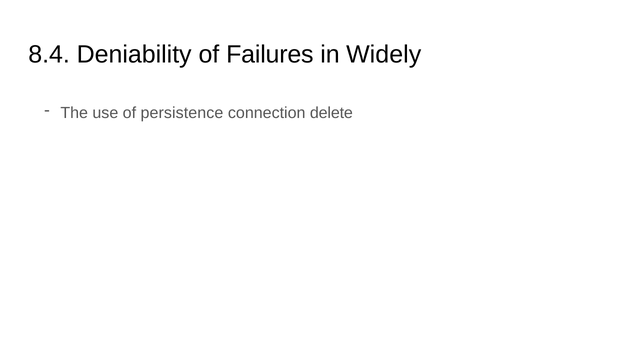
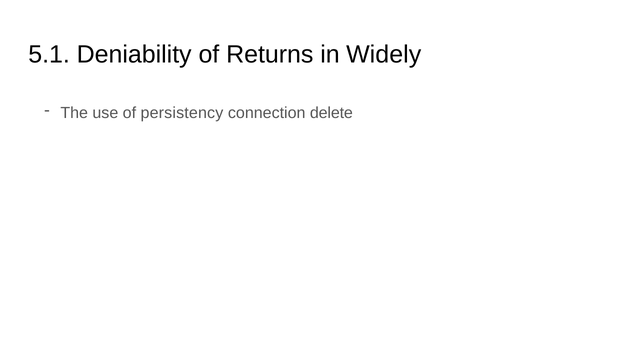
8.4: 8.4 -> 5.1 (49, 54)
Failures: Failures -> Returns (270, 54)
persistence: persistence -> persistency (182, 113)
